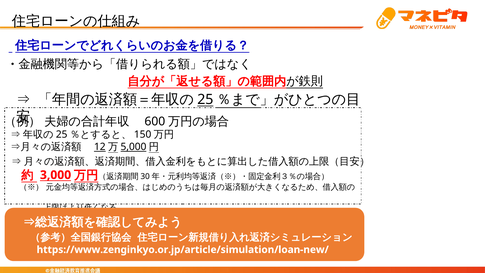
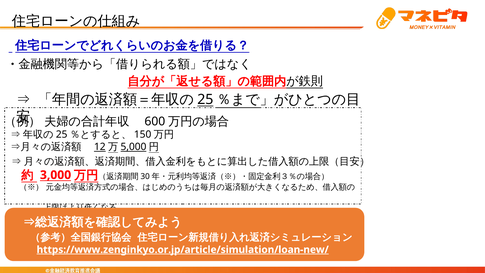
https://www.zenginkyo.or.jp/article/simulation/loan-new/ underline: none -> present (183, 250)
